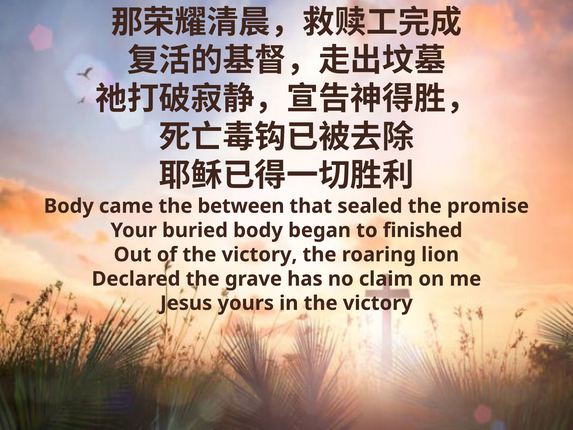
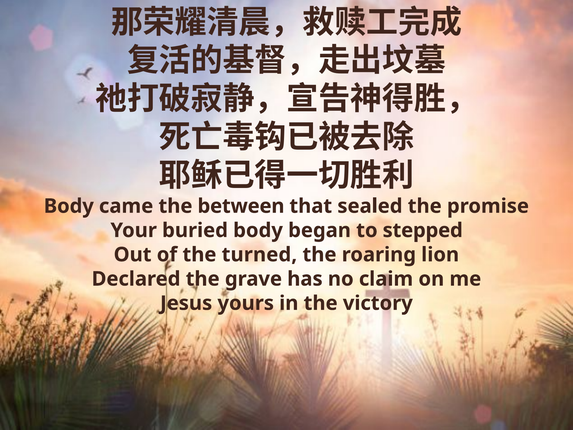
finished: finished -> stepped (423, 230)
of the victory: victory -> turned (259, 255)
